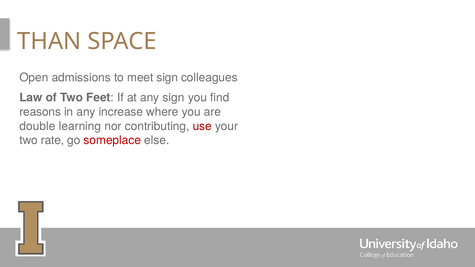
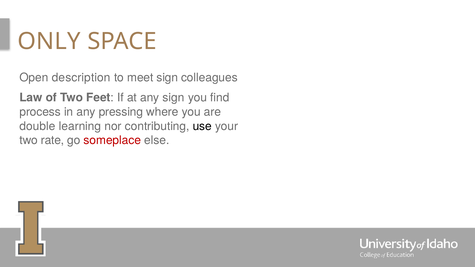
THAN: THAN -> ONLY (49, 42)
admissions: admissions -> description (81, 78)
reasons: reasons -> process (40, 112)
increase: increase -> pressing (121, 112)
use colour: red -> black (202, 126)
